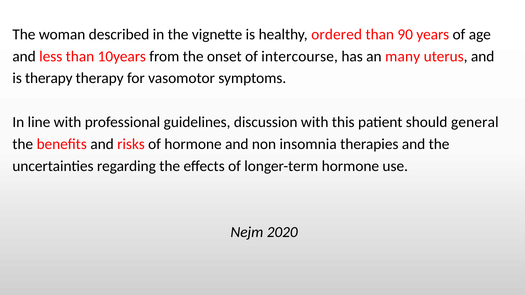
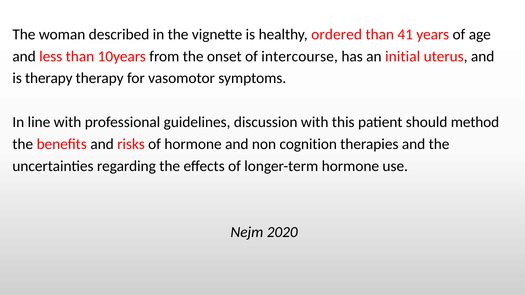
90: 90 -> 41 (405, 34)
many: many -> initial (403, 56)
general: general -> method (475, 122)
insomnia: insomnia -> cognition (308, 144)
